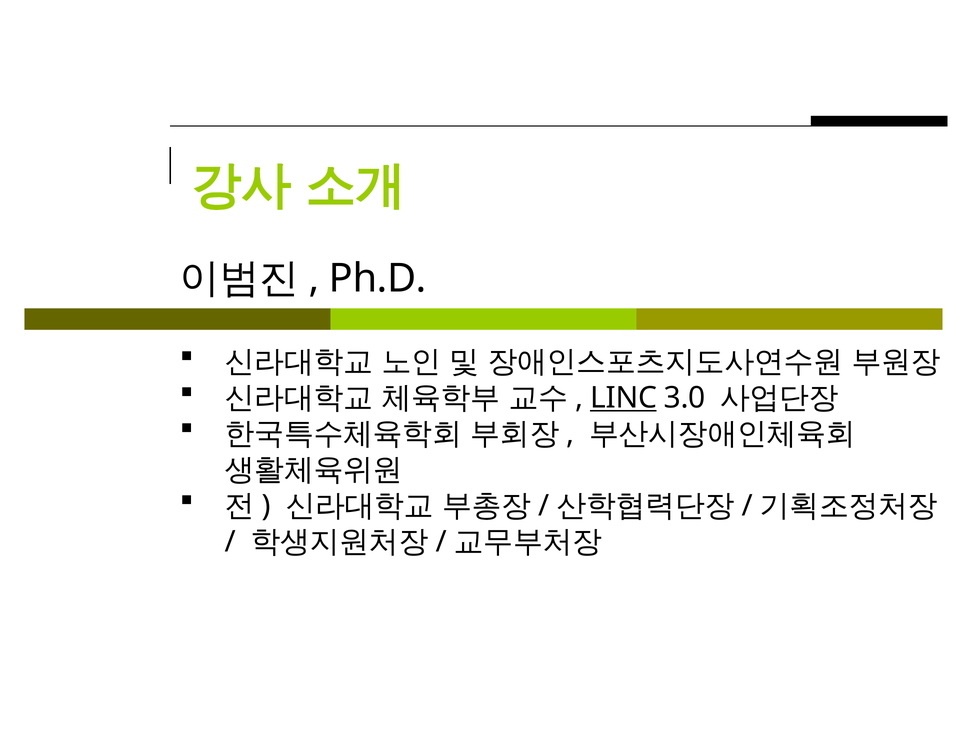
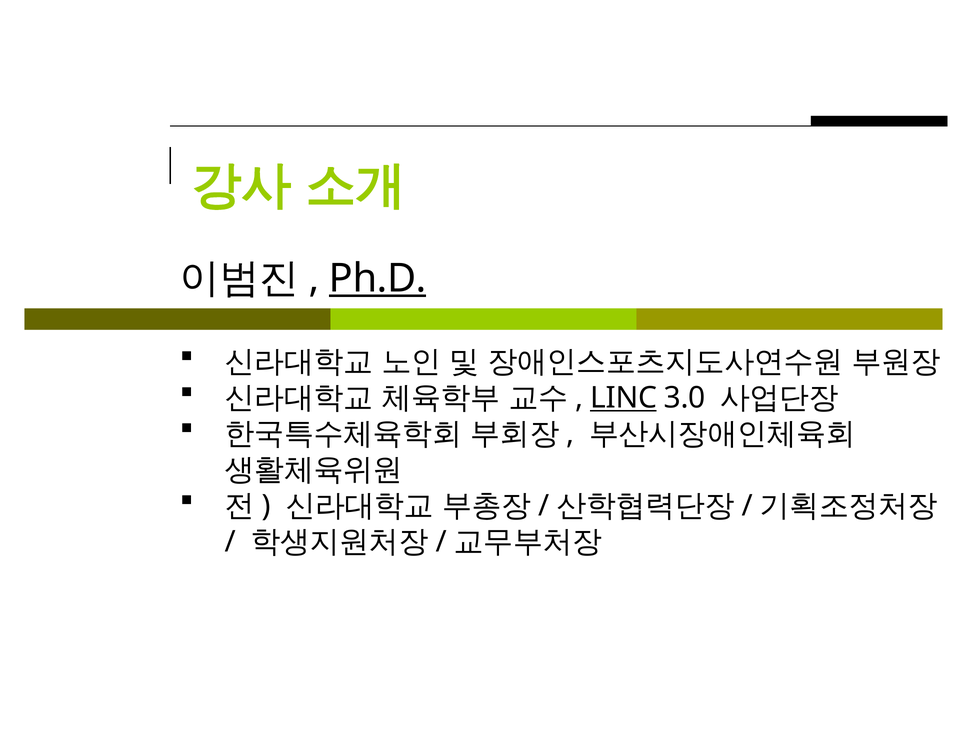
Ph.D underline: none -> present (378, 278)
